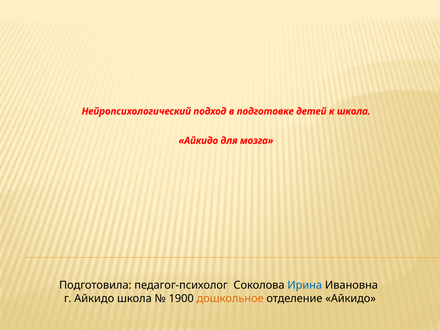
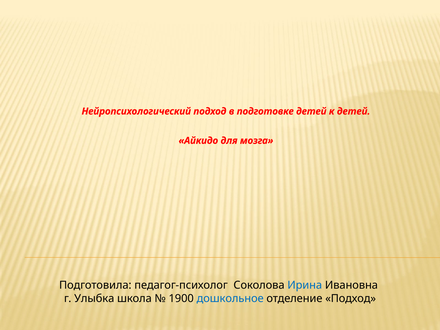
к школа: школа -> детей (354, 111)
г Айкидо: Айкидо -> Улыбка (94, 299)
дошкольное colour: orange -> blue (230, 299)
отделение Айкидо: Айкидо -> Подход (351, 299)
